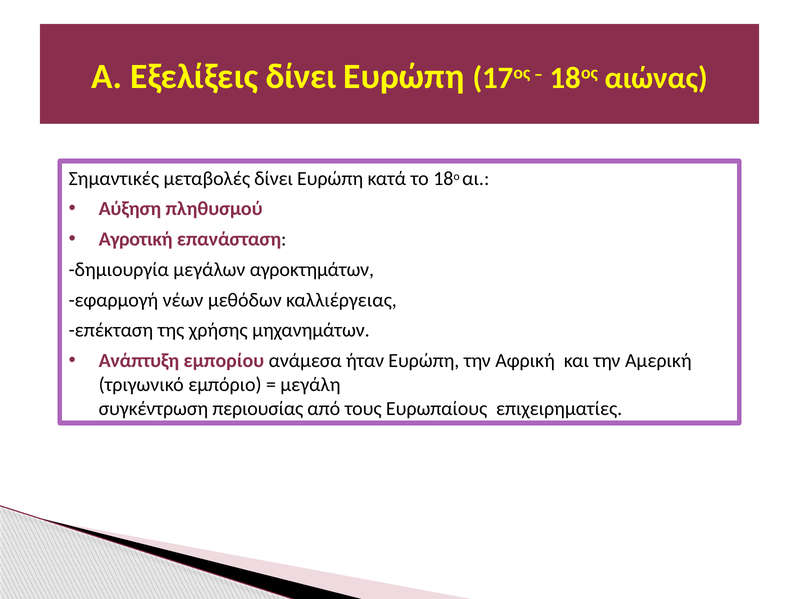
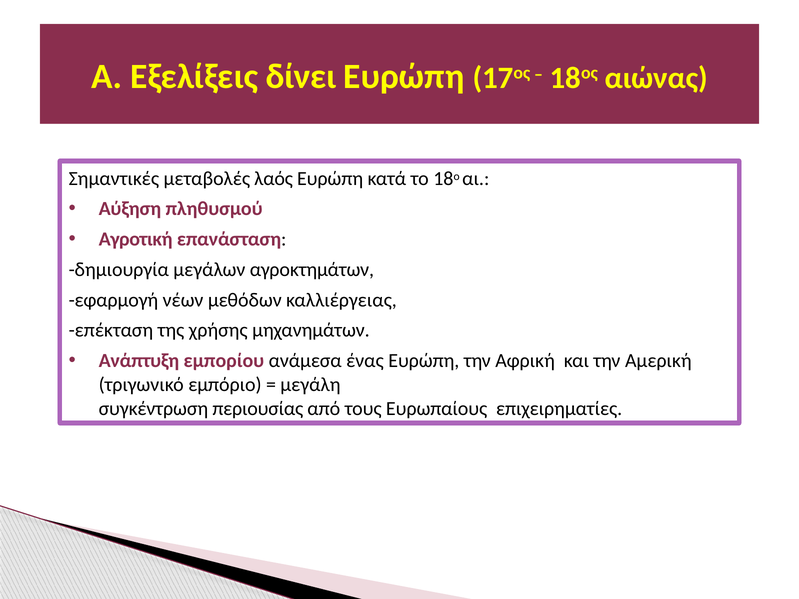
μεταβολές δίνει: δίνει -> λαός (274, 178)
ήταν: ήταν -> ένας (365, 361)
